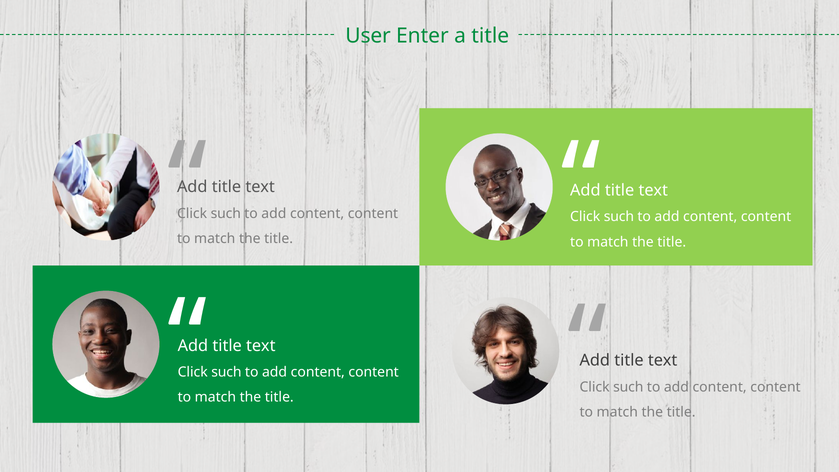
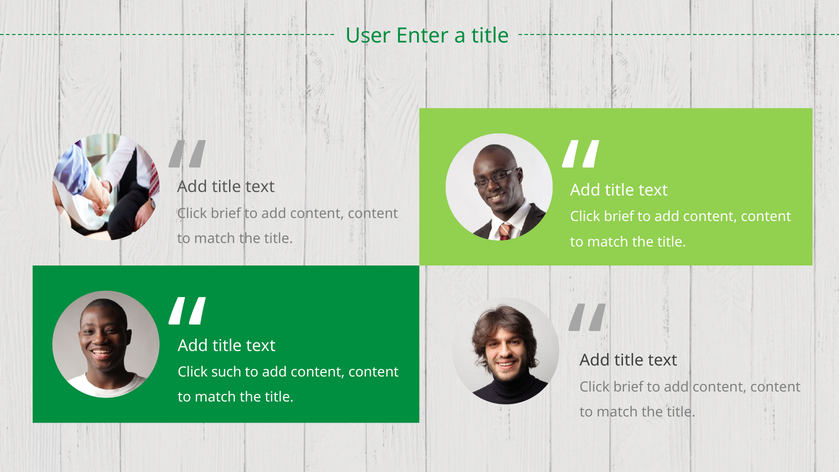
such: such -> brief (226, 213)
such: such -> brief (619, 217)
such: such -> brief (628, 387)
